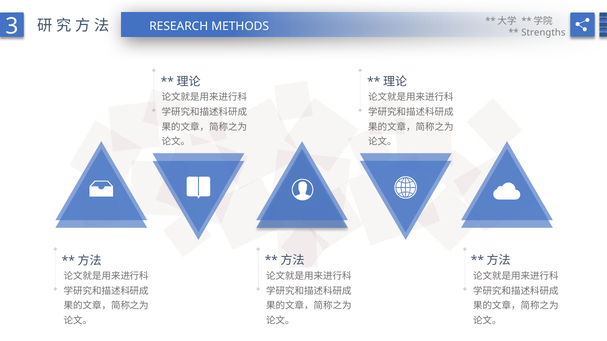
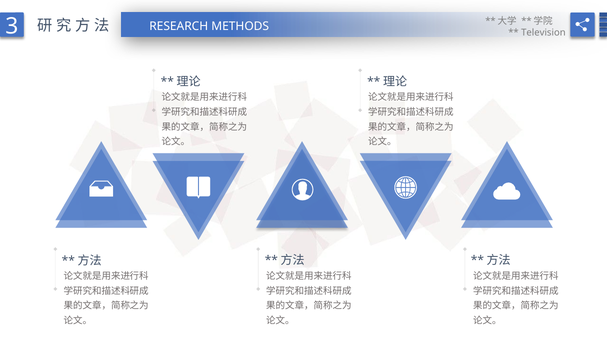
Strengths: Strengths -> Television (543, 33)
